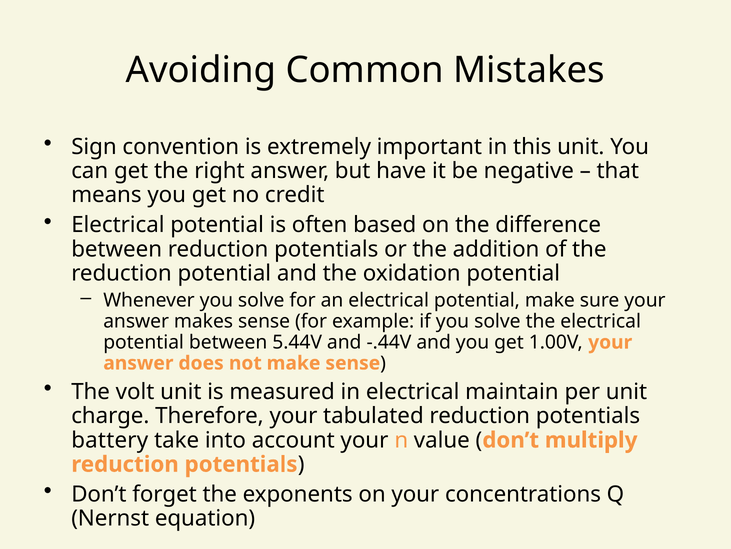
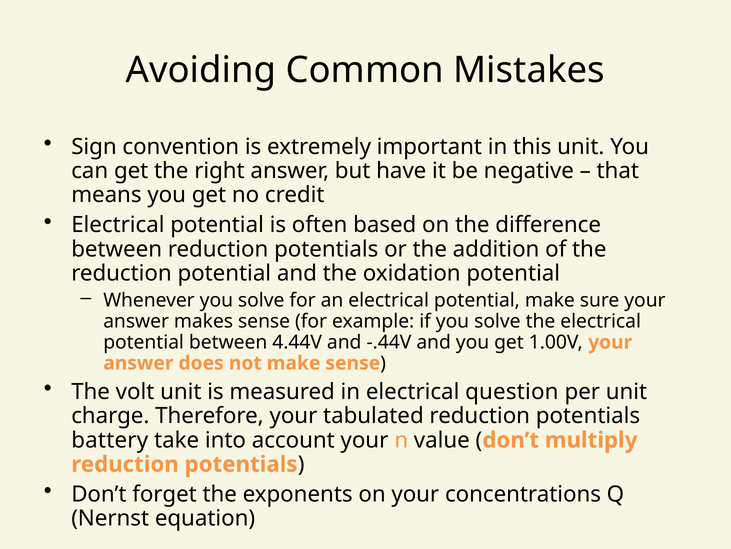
5.44V: 5.44V -> 4.44V (297, 342)
maintain: maintain -> question (512, 391)
